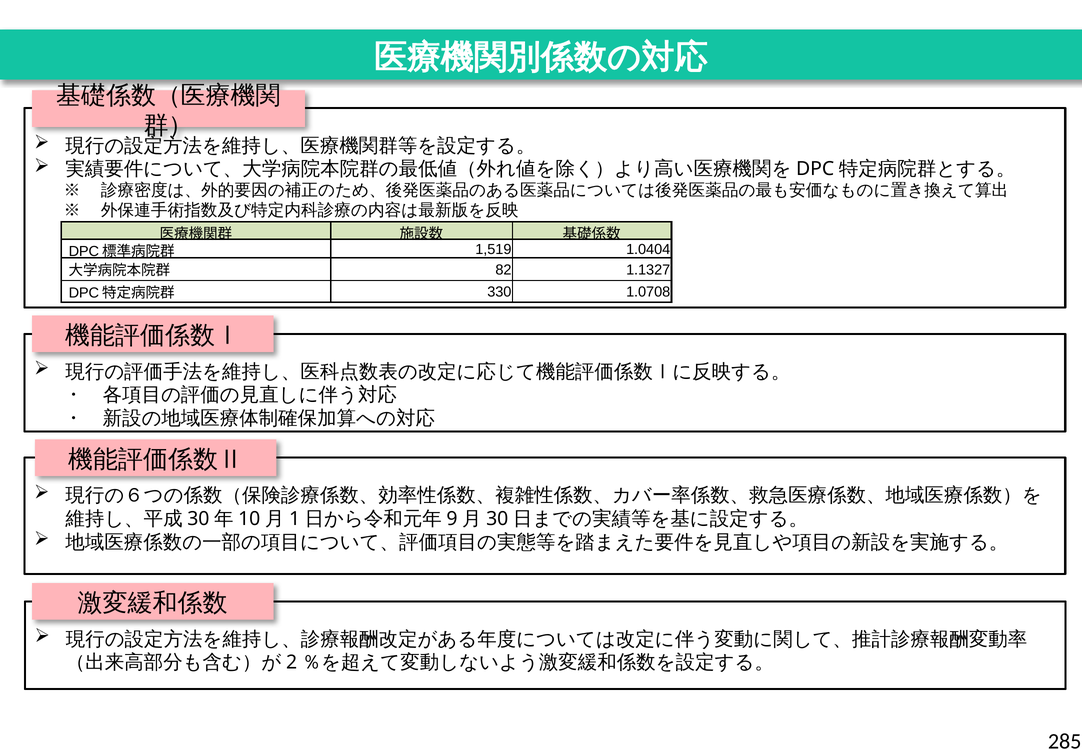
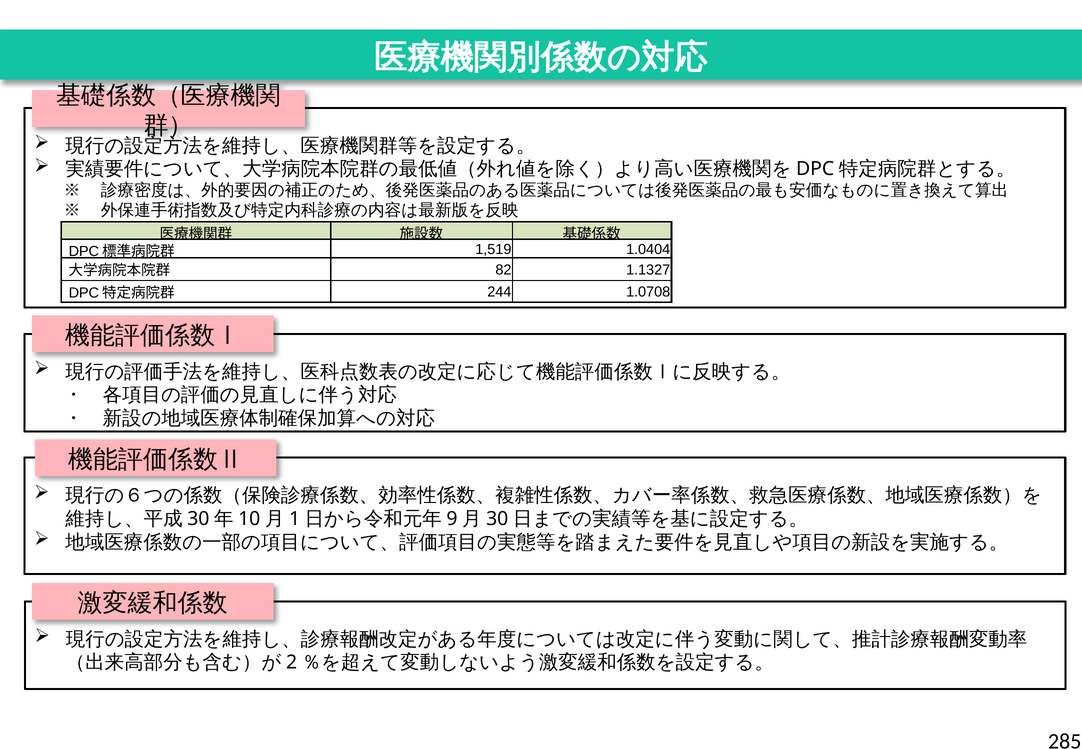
330: 330 -> 244 (499, 292)
